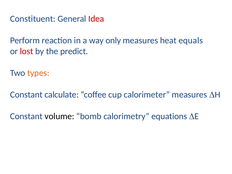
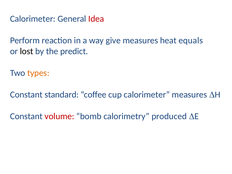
Constituent: Constituent -> Calorimeter (33, 19)
only: only -> give (113, 40)
lost colour: red -> black (27, 51)
calculate: calculate -> standard (62, 95)
volume colour: black -> red (59, 116)
equations: equations -> produced (169, 116)
